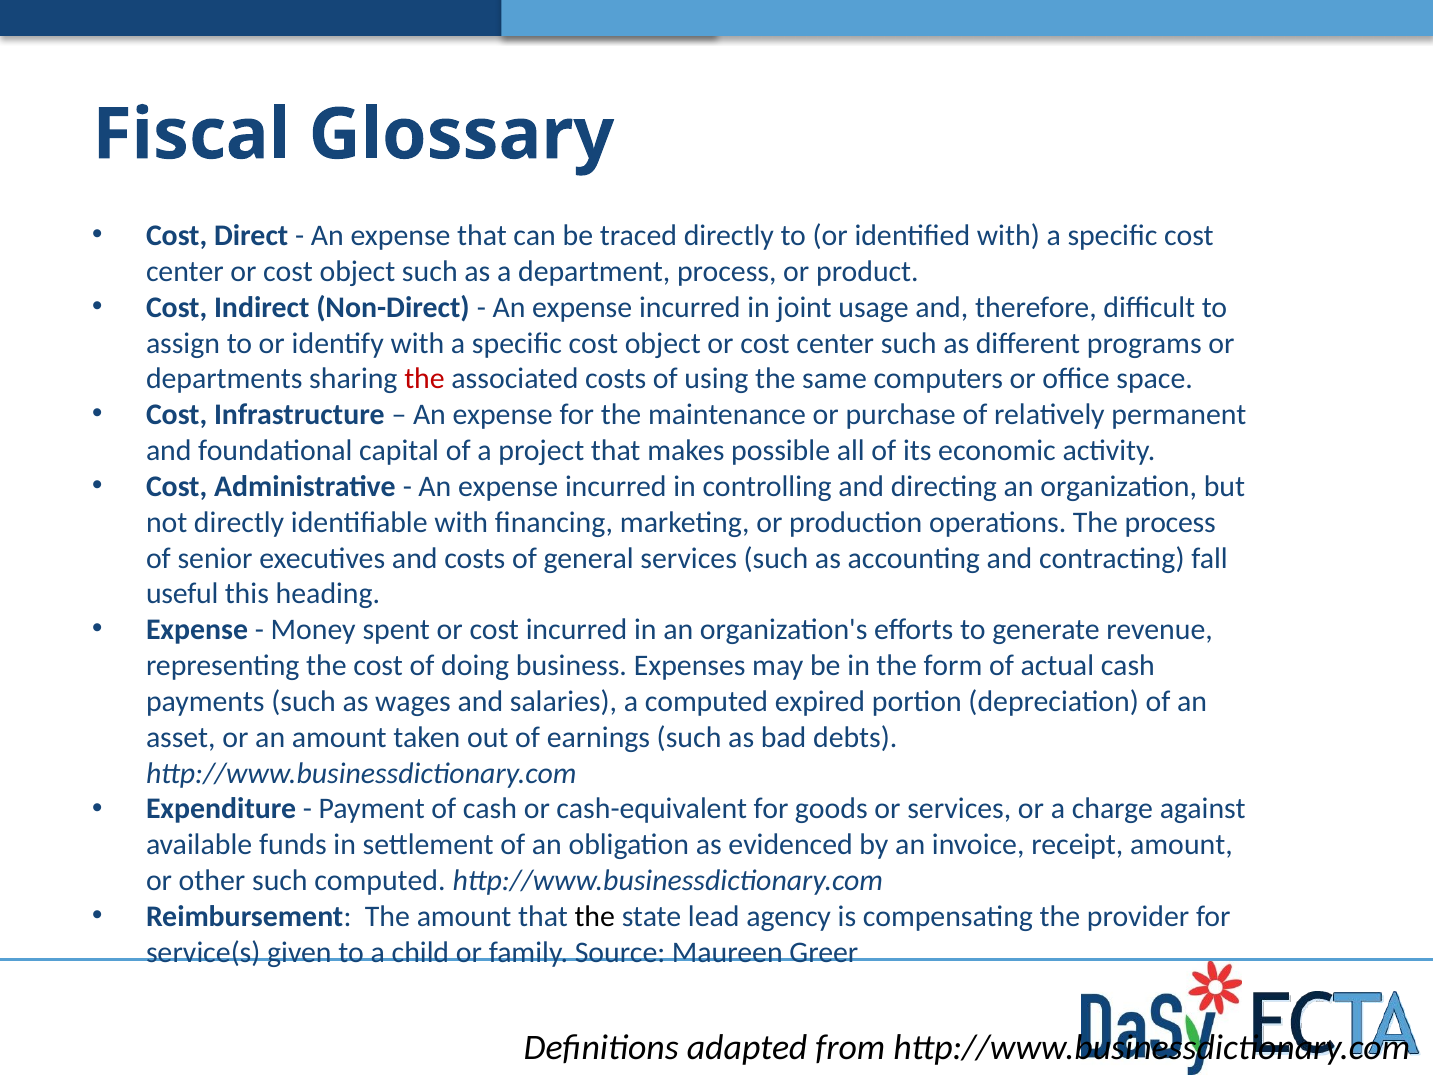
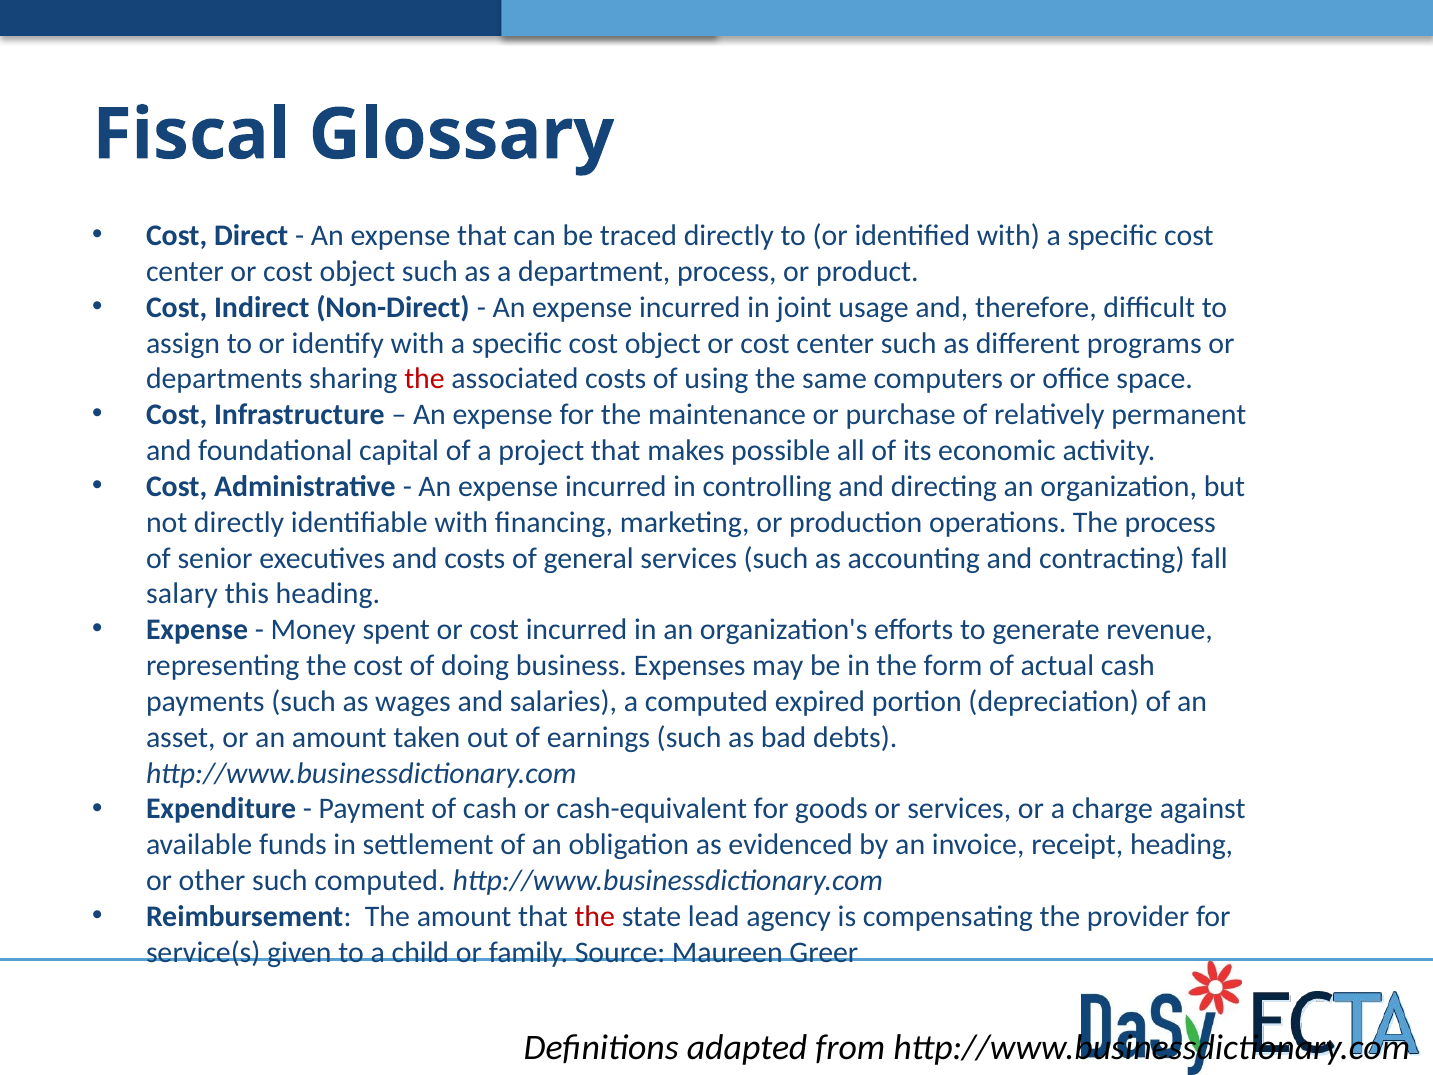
useful: useful -> salary (182, 594)
receipt amount: amount -> heading (1182, 845)
the colour: black -> red (595, 916)
